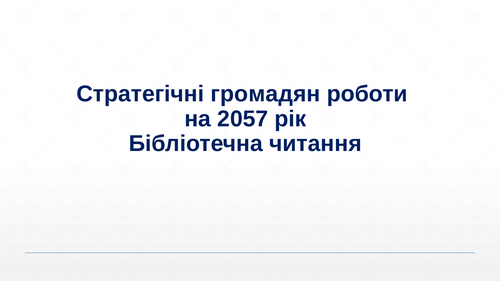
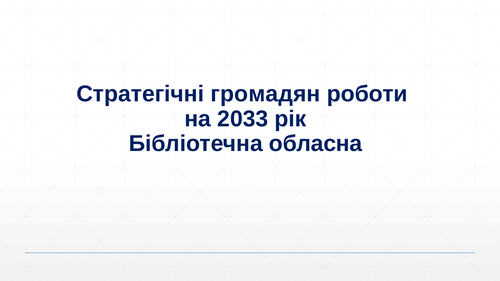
2057: 2057 -> 2033 (243, 119)
читання: читання -> обласна (316, 144)
